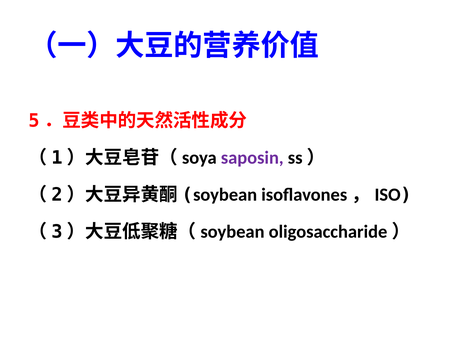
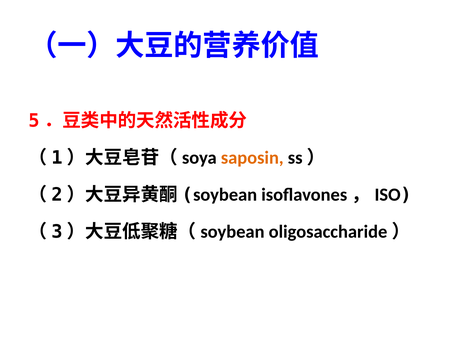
saposin colour: purple -> orange (252, 158)
